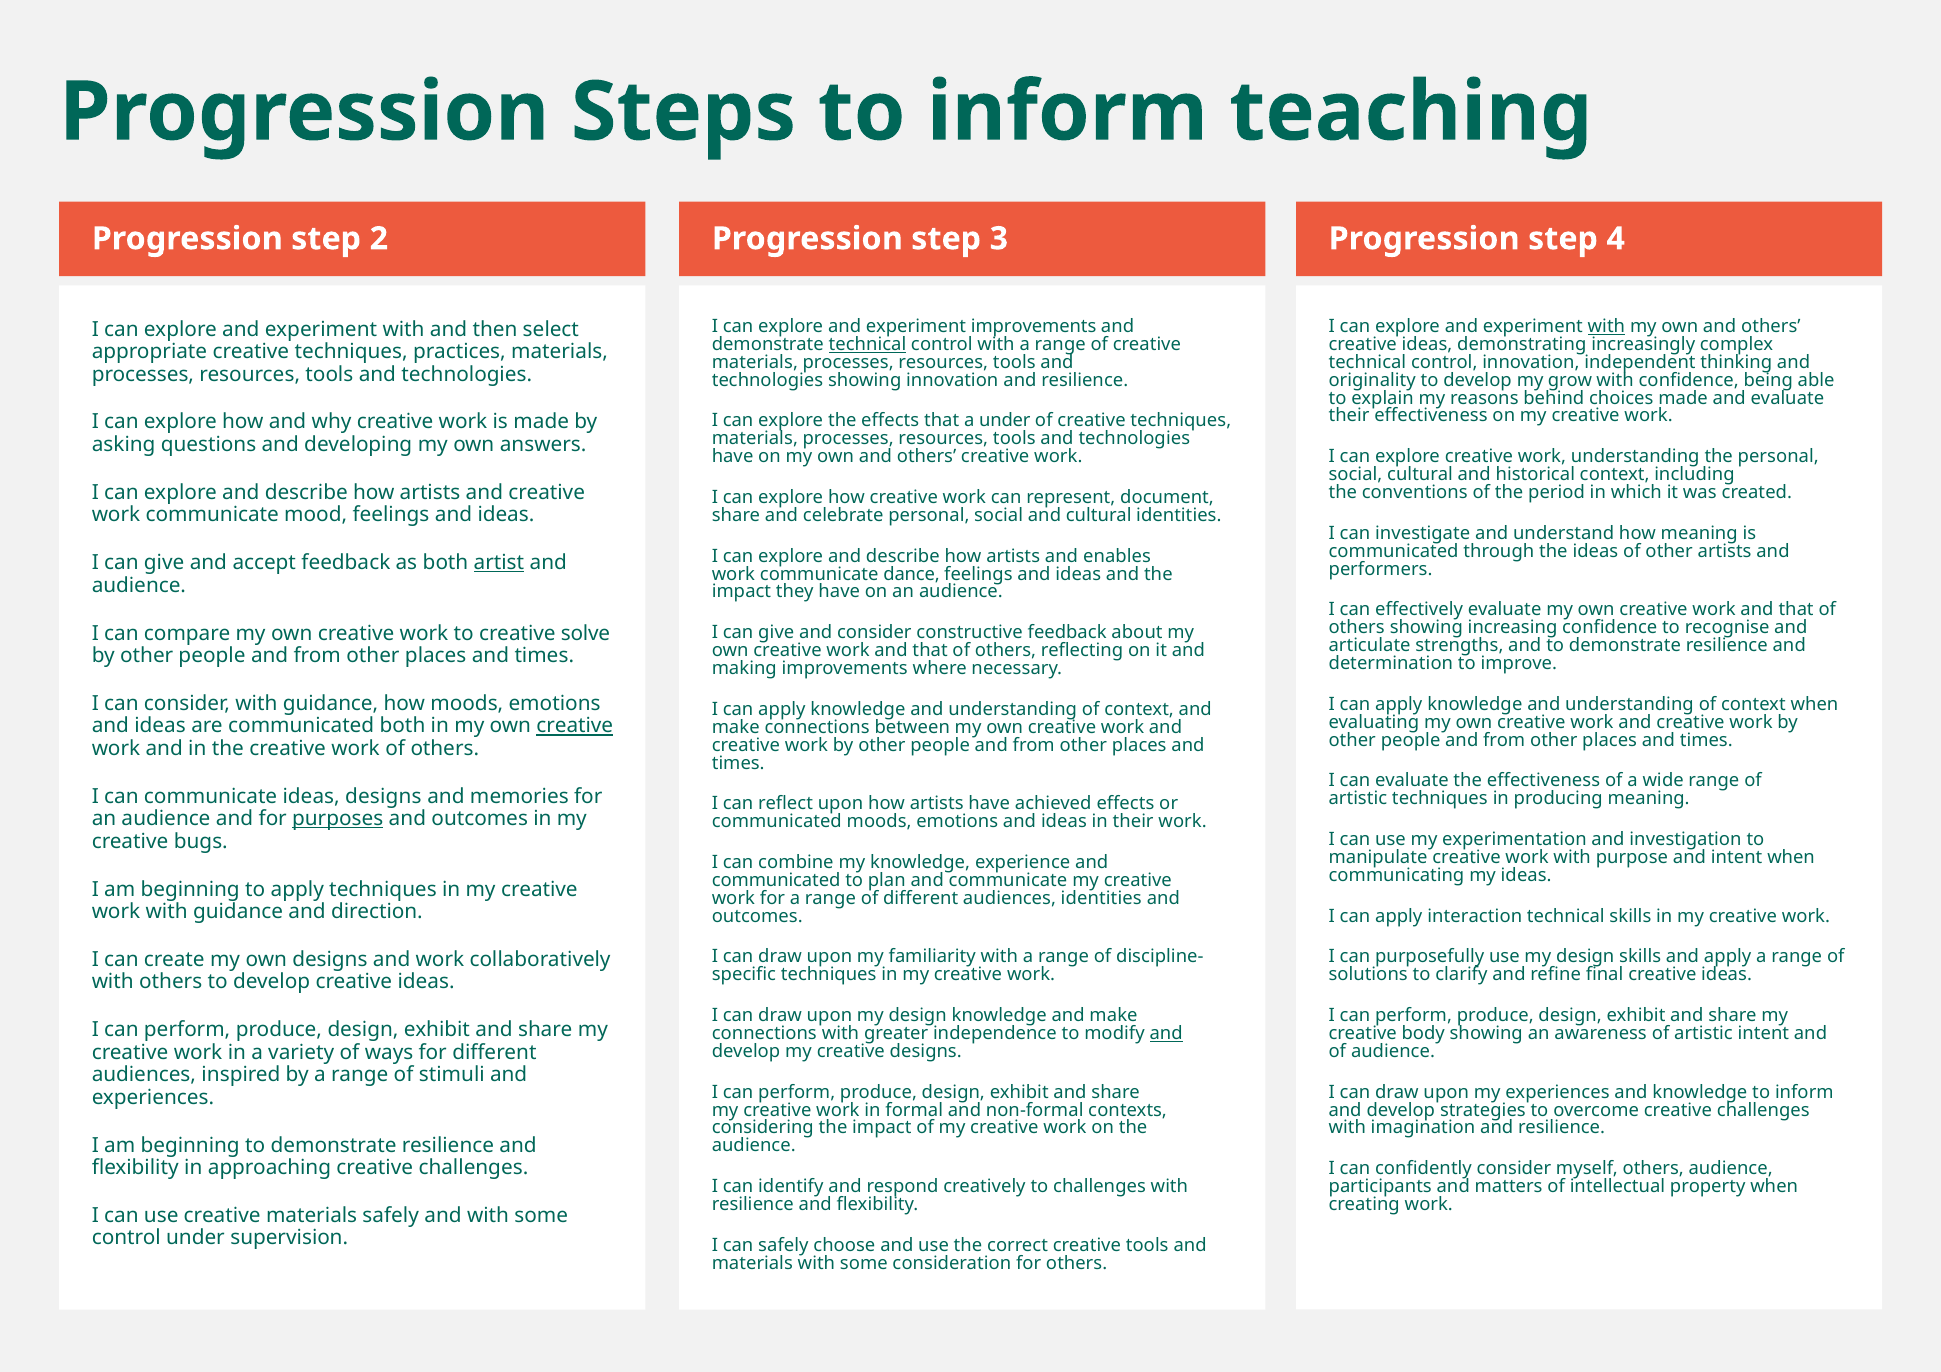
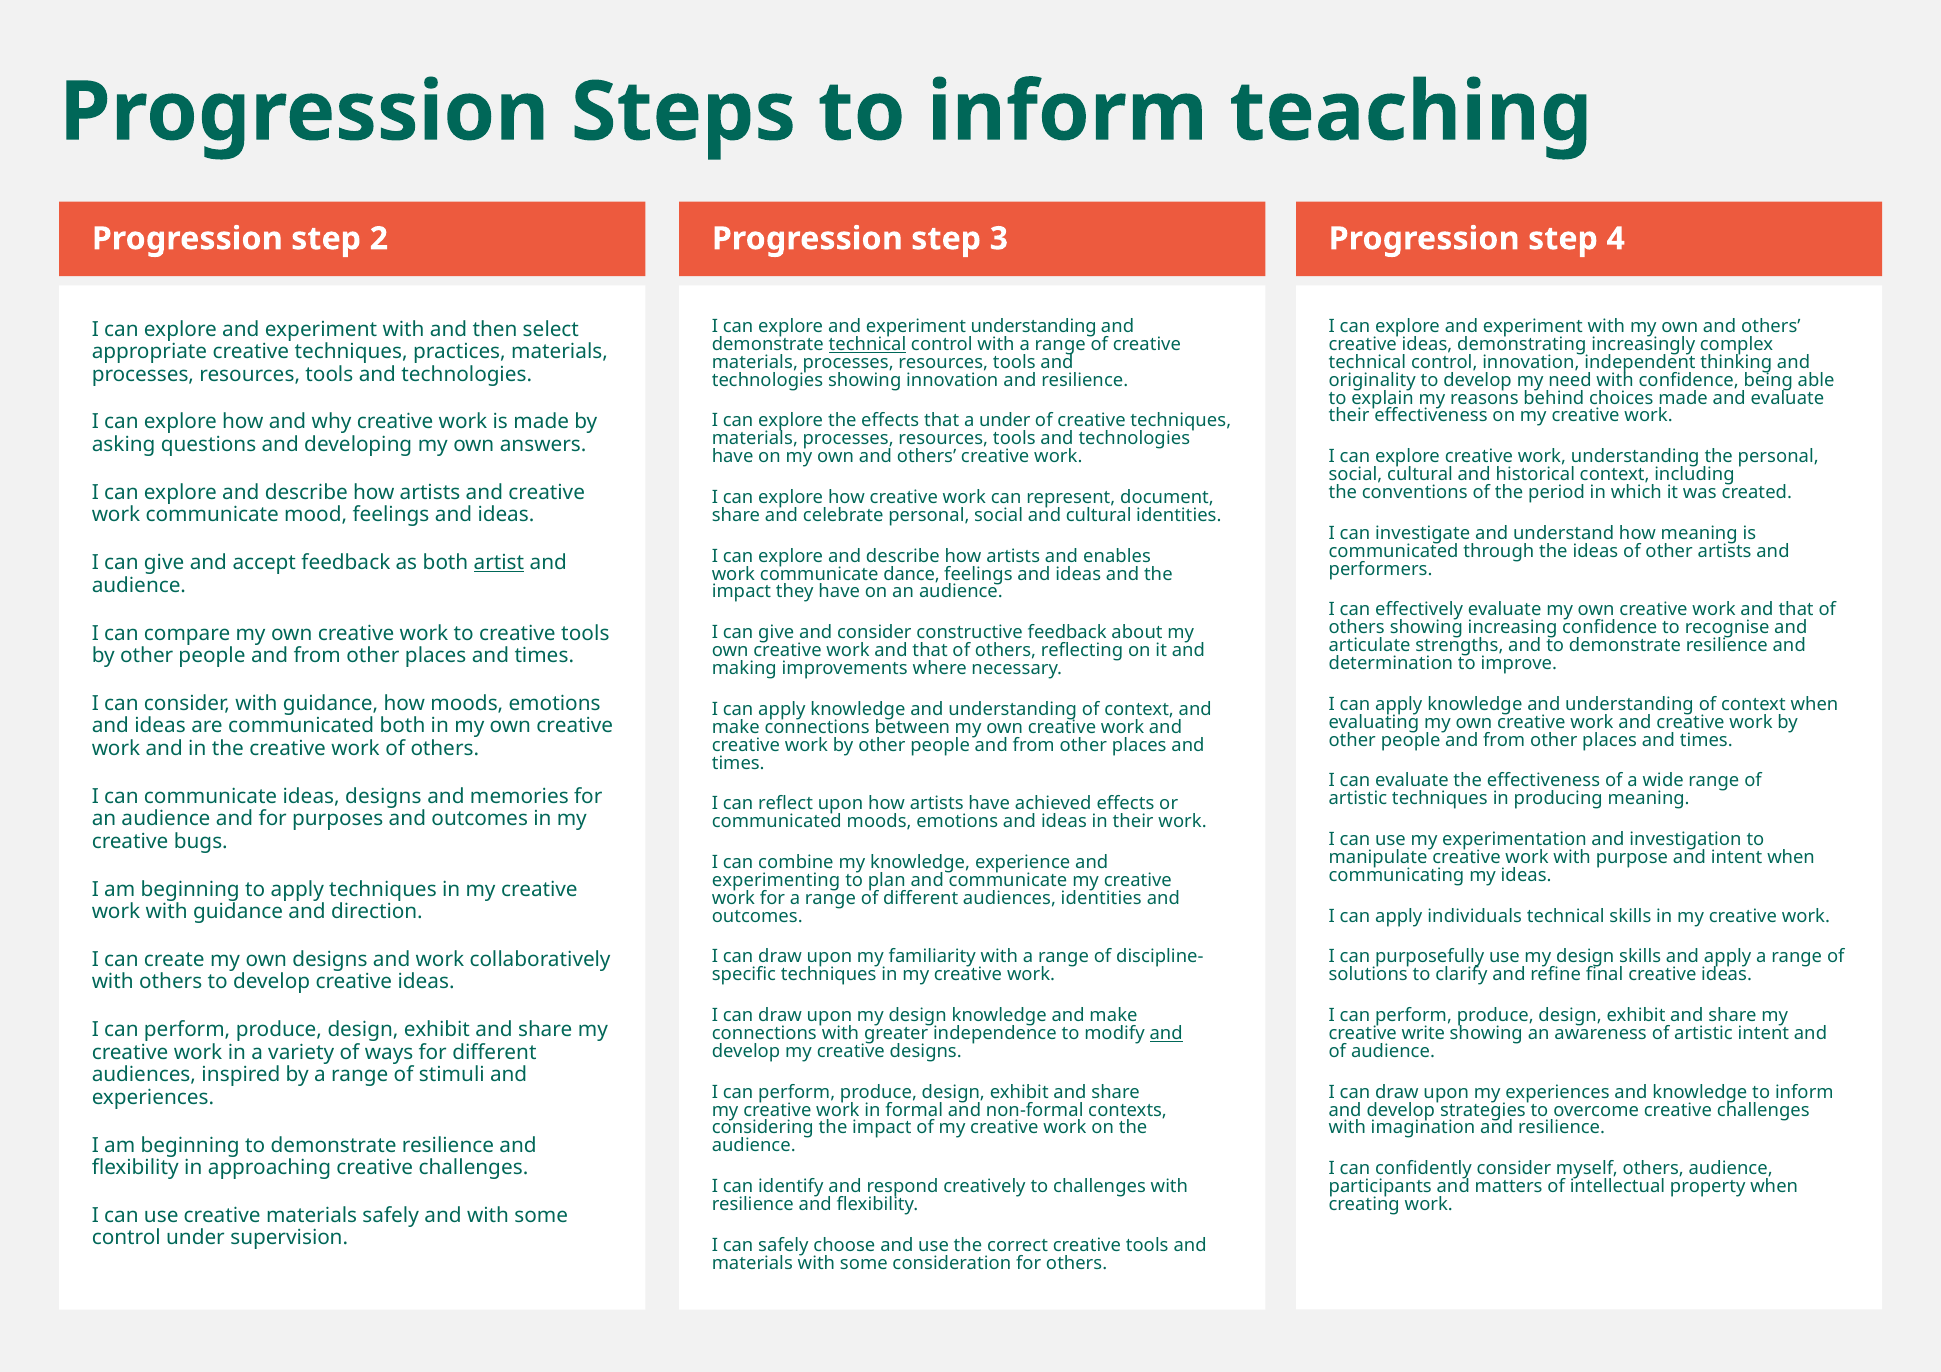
experiment improvements: improvements -> understanding (1034, 326)
with underline: present -> none (1606, 326)
grow: grow -> need (1570, 380)
to creative solve: solve -> tools (585, 633)
creative underline: present -> none (575, 726)
purposes underline: present -> none (338, 819)
communicated: communicated -> experimenting (776, 881)
interaction: interaction -> individuals (1475, 916)
body: body -> write (1423, 1034)
